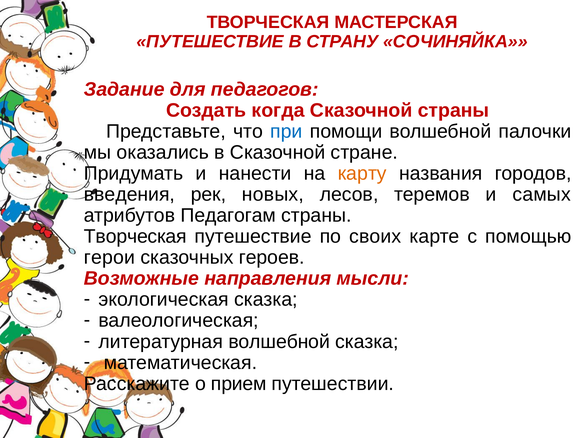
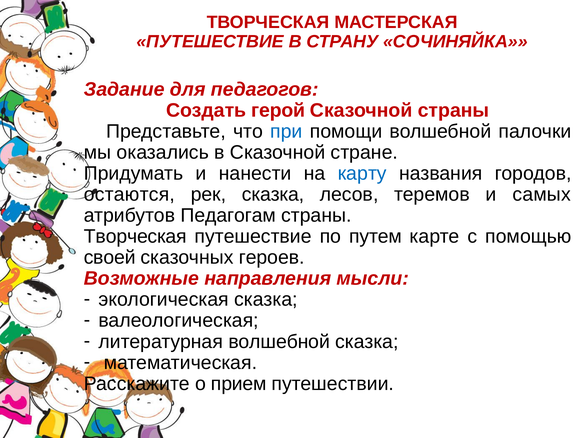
когда: когда -> герой (278, 110)
карту colour: orange -> blue (362, 173)
введения: введения -> остаются (129, 194)
рек новых: новых -> сказка (273, 194)
своих: своих -> путем (375, 237)
герои: герои -> своей (110, 258)
